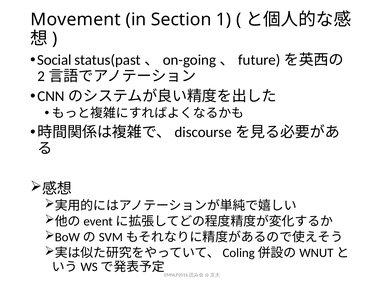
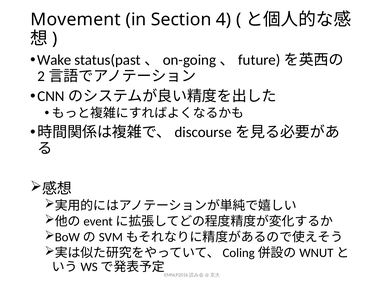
1: 1 -> 4 (224, 20)
Social: Social -> Wake (54, 60)
